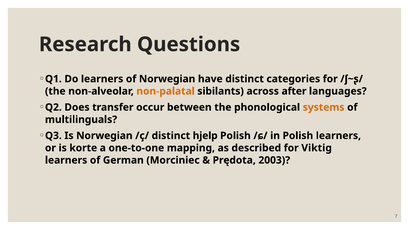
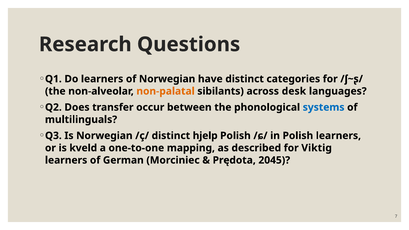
after: after -> desk (294, 91)
systems colour: orange -> blue (324, 107)
korte: korte -> kveld (83, 148)
2003: 2003 -> 2045 (274, 160)
